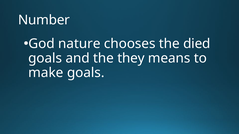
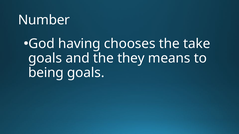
nature: nature -> having (79, 44)
died: died -> take (197, 44)
make: make -> being (46, 73)
